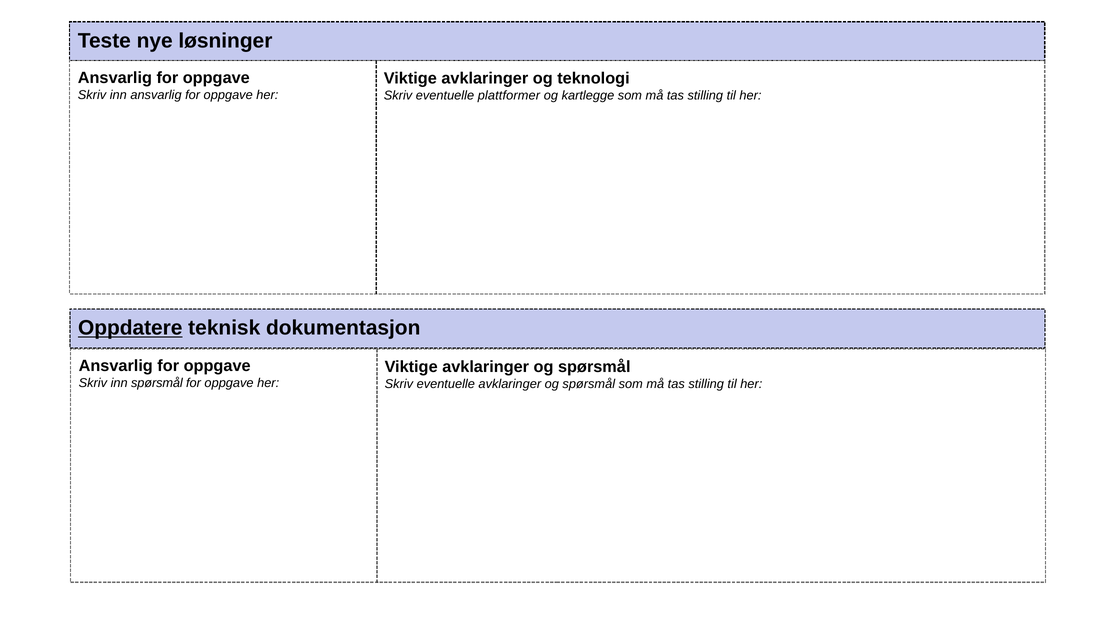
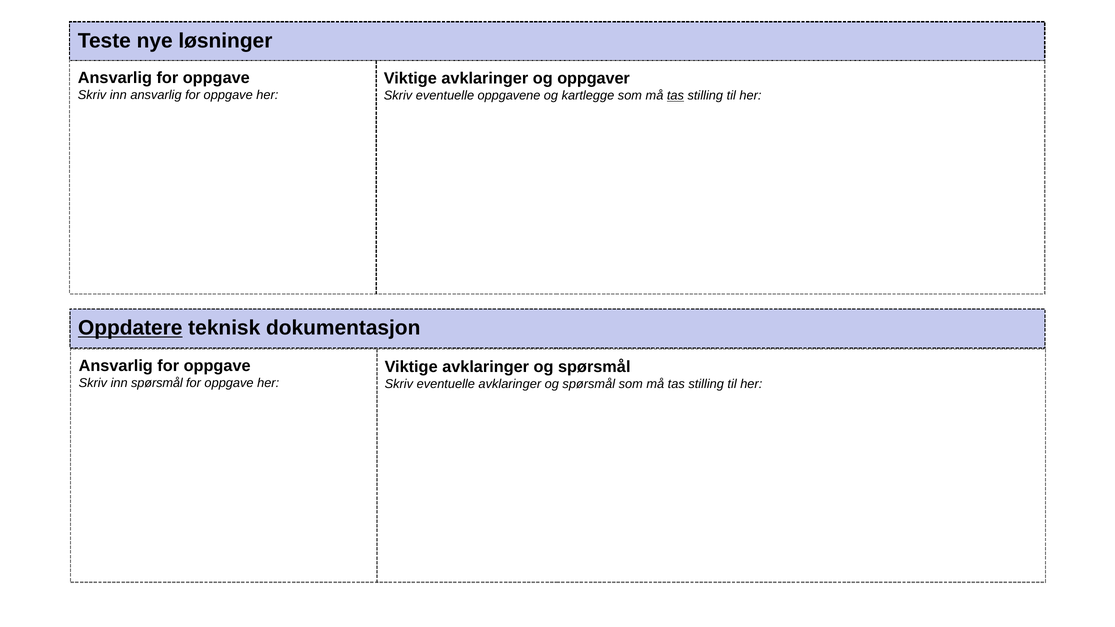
teknologi: teknologi -> oppgaver (594, 79)
plattformer: plattformer -> oppgavene (509, 96)
tas underline: none -> present (675, 96)
